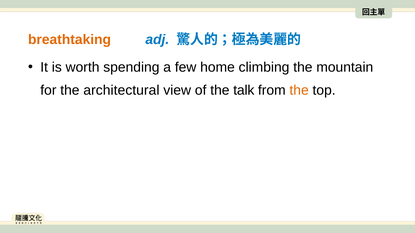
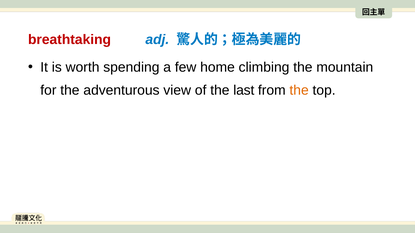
breathtaking colour: orange -> red (70, 40)
architectural: architectural -> adventurous (121, 91)
talk: talk -> last (244, 91)
